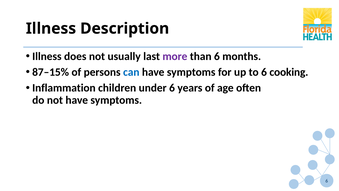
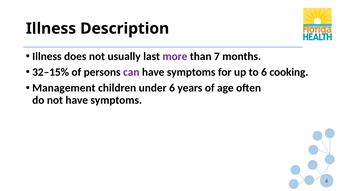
than 6: 6 -> 7 (217, 56)
87–15%: 87–15% -> 32–15% (51, 72)
can colour: blue -> purple (131, 72)
Inflammation: Inflammation -> Management (64, 88)
